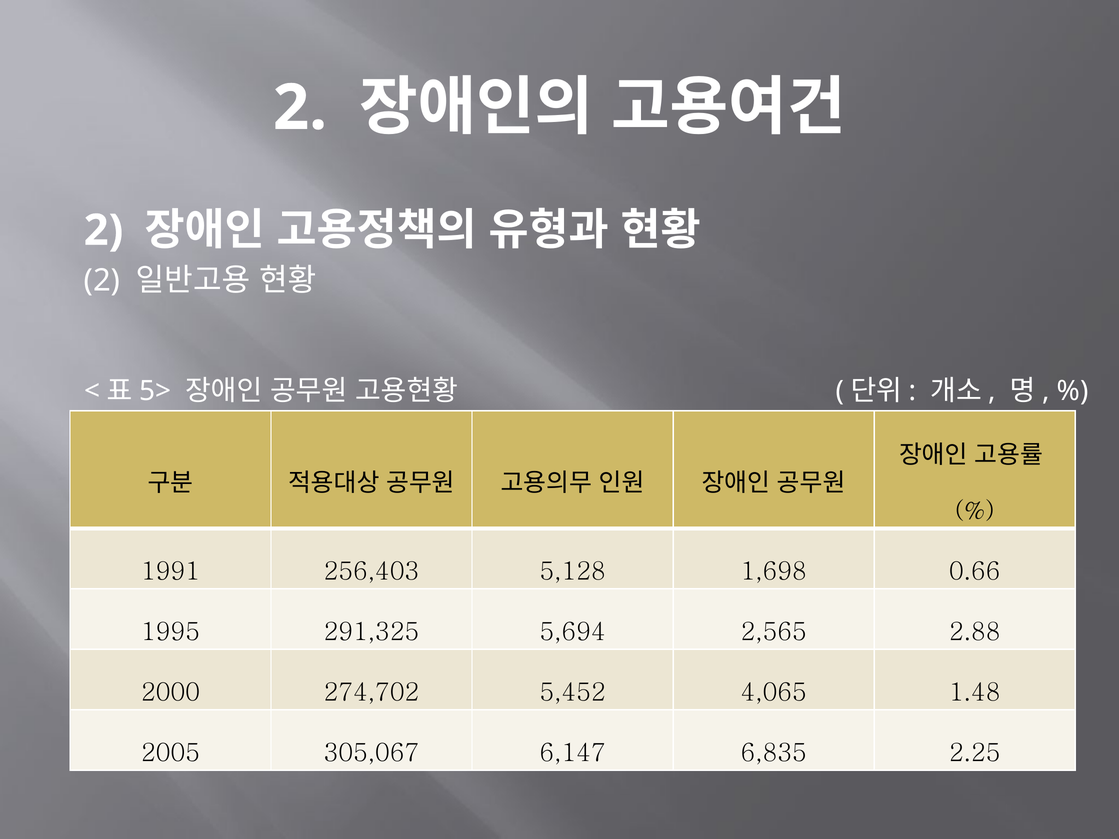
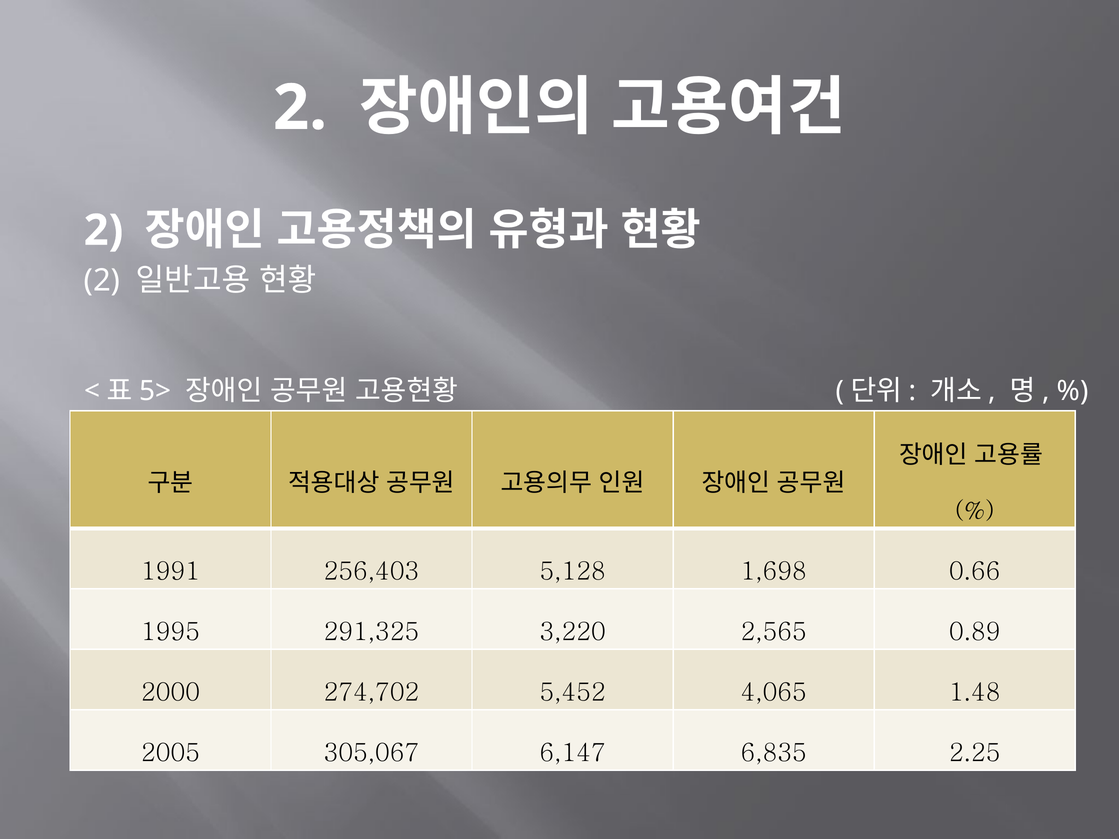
5,694: 5,694 -> 3,220 (573, 632)
2.88: 2.88 -> 0.89 (975, 632)
